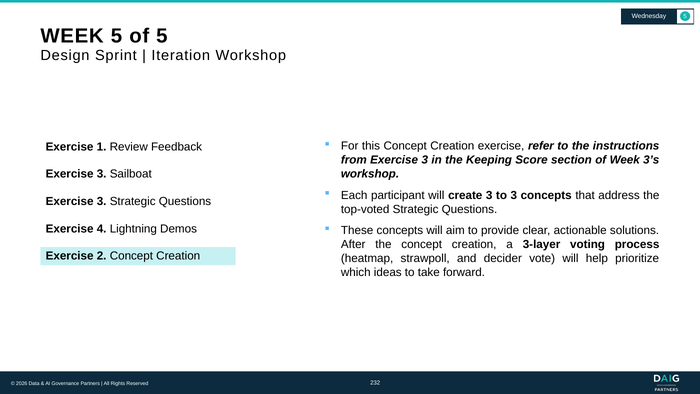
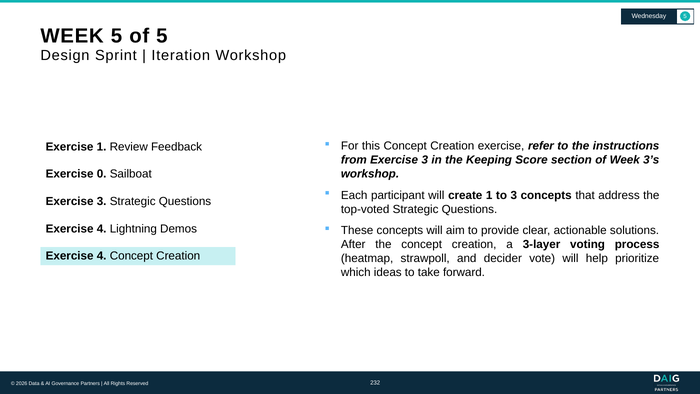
3: 3 -> 0 (102, 174)
create 3: 3 -> 1 (489, 195)
2: 2 -> 4 (102, 256)
